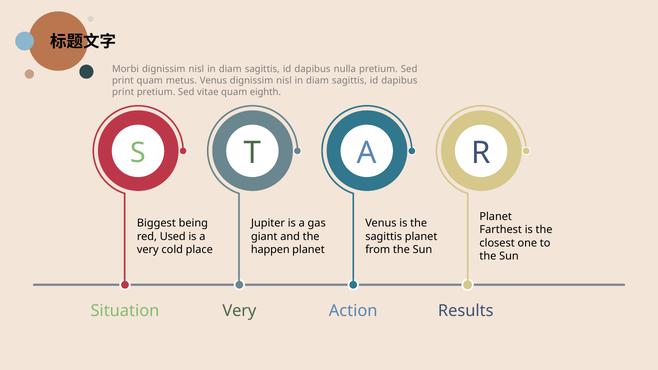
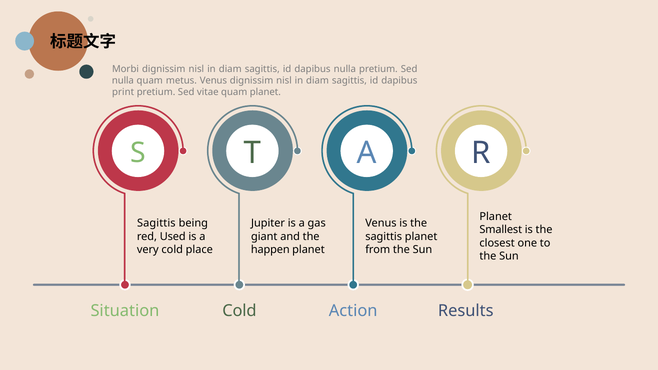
print: print -> nulla (123, 81)
quam eighth: eighth -> planet (265, 92)
Biggest: Biggest -> Sagittis (156, 223)
Farthest: Farthest -> Smallest (501, 230)
Very: Very -> Cold (239, 311)
